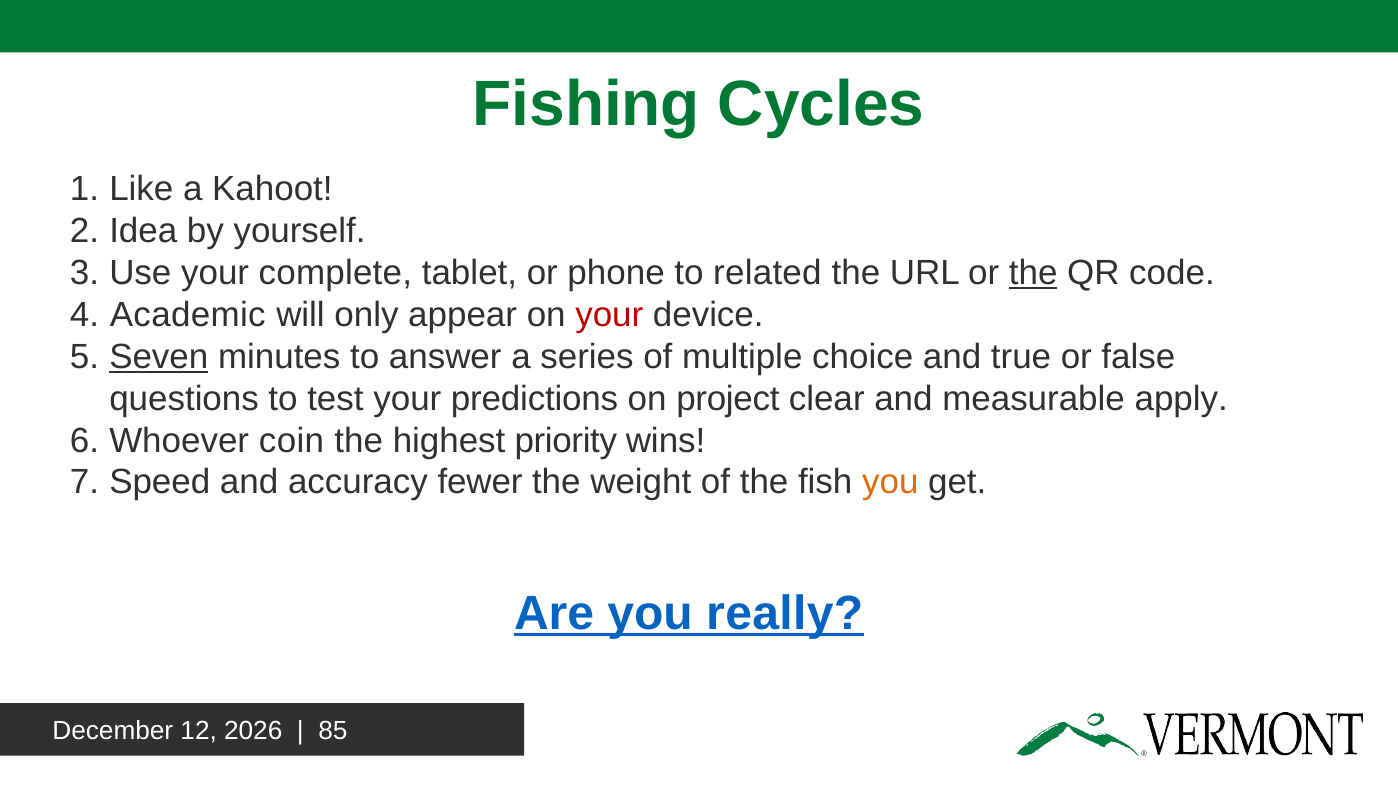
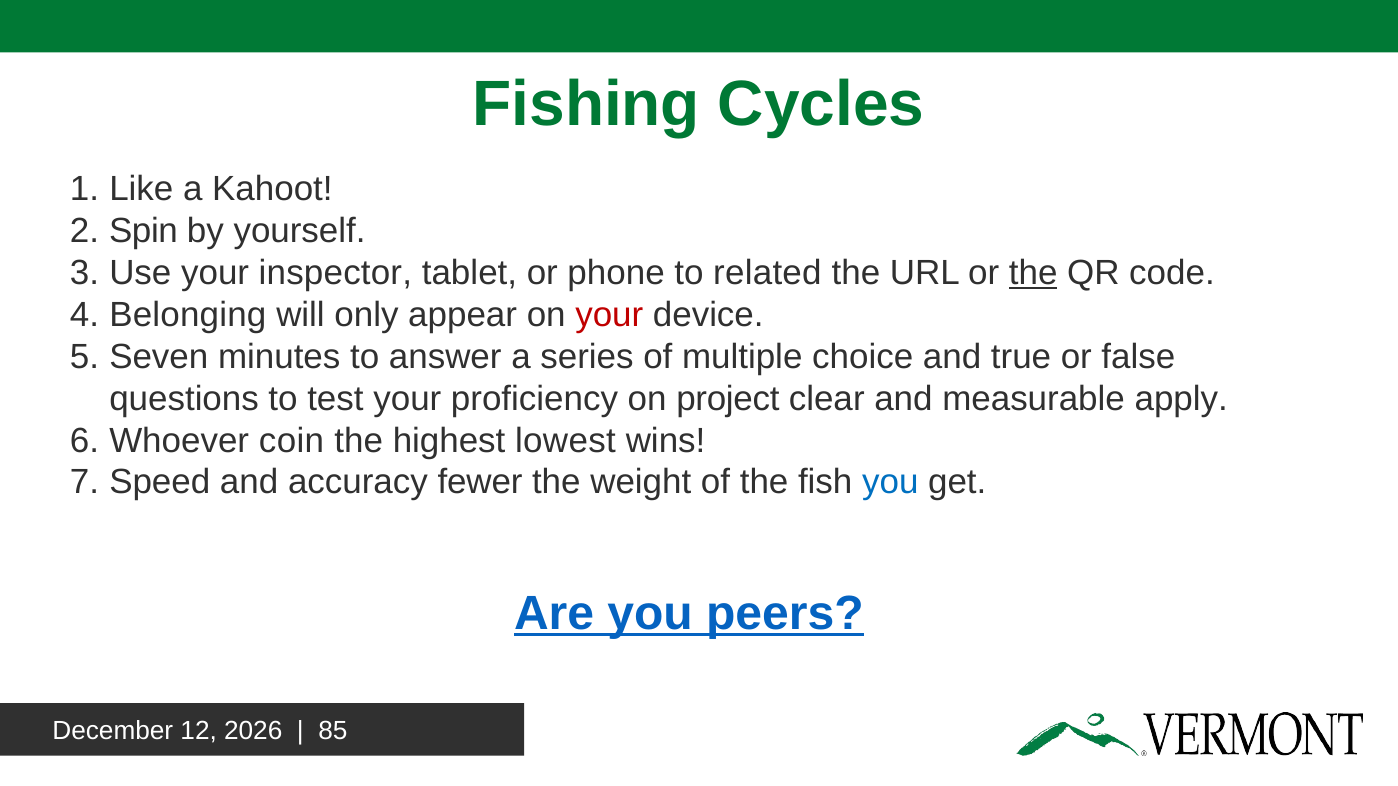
Idea: Idea -> Spin (143, 231)
complete: complete -> inspector (335, 273)
Academic: Academic -> Belonging (188, 315)
Seven underline: present -> none (159, 357)
predictions: predictions -> proficiency (534, 399)
priority: priority -> lowest (565, 441)
you colour: orange -> blue (890, 483)
really: really -> peers (785, 613)
